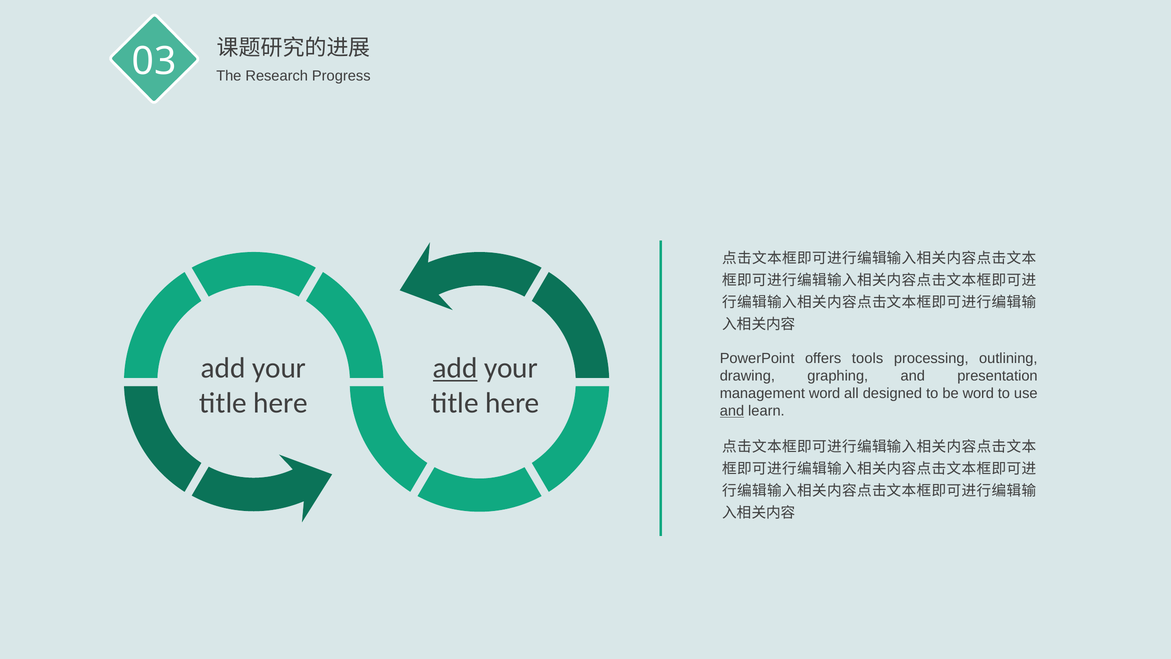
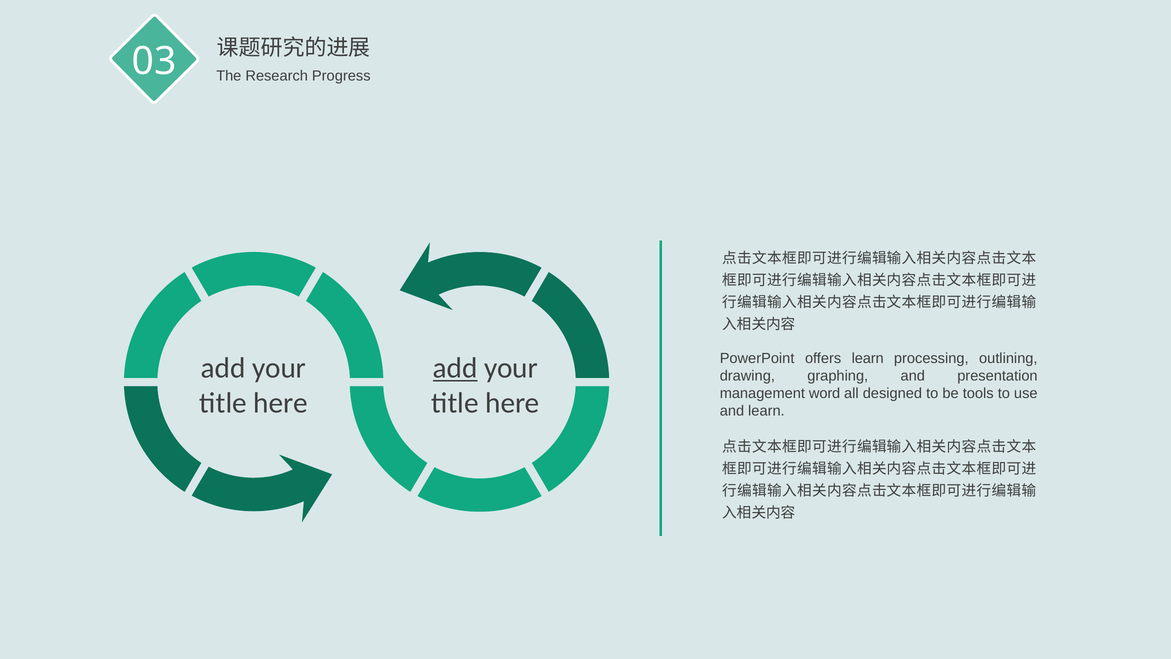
offers tools: tools -> learn (868, 358)
be word: word -> tools (978, 393)
and underline: present -> none (732, 411)
